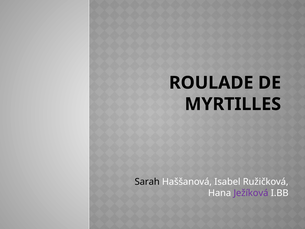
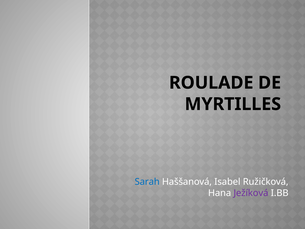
Sarah colour: black -> blue (147, 182)
